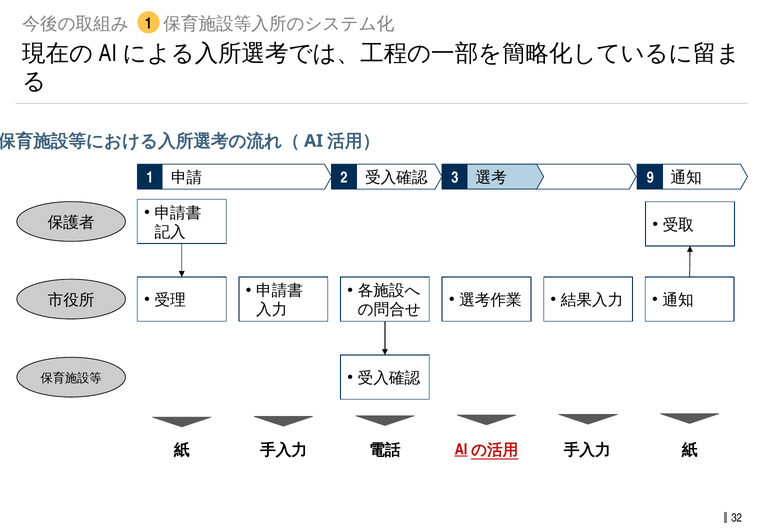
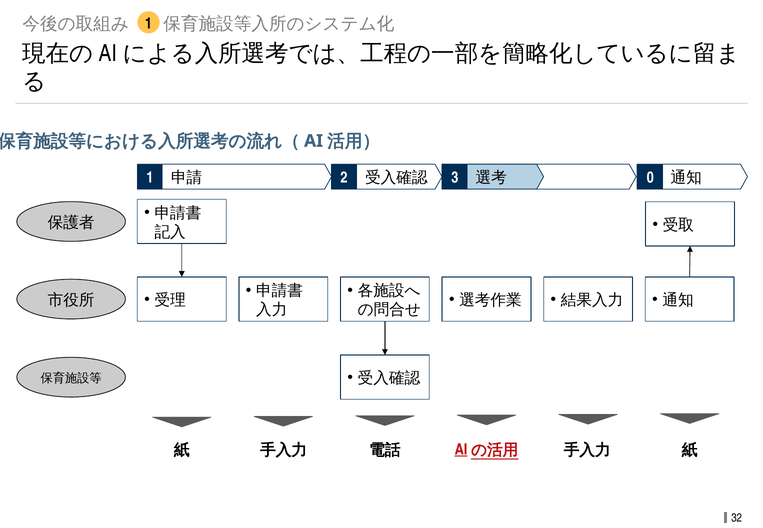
9: 9 -> 0 (650, 178)
